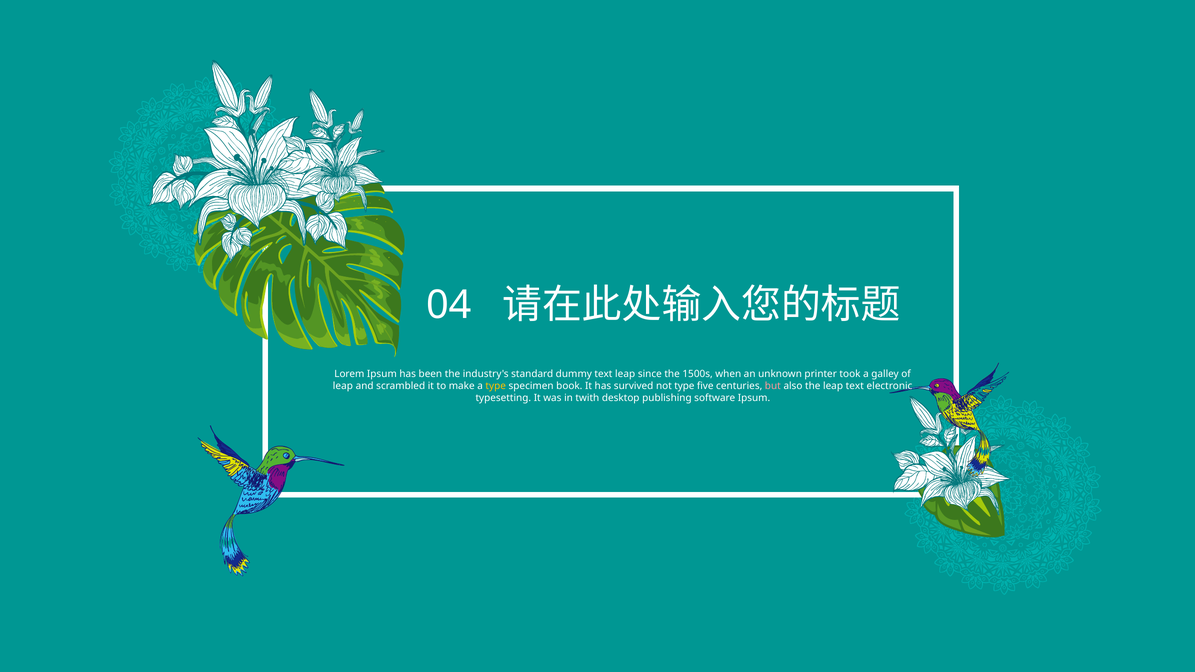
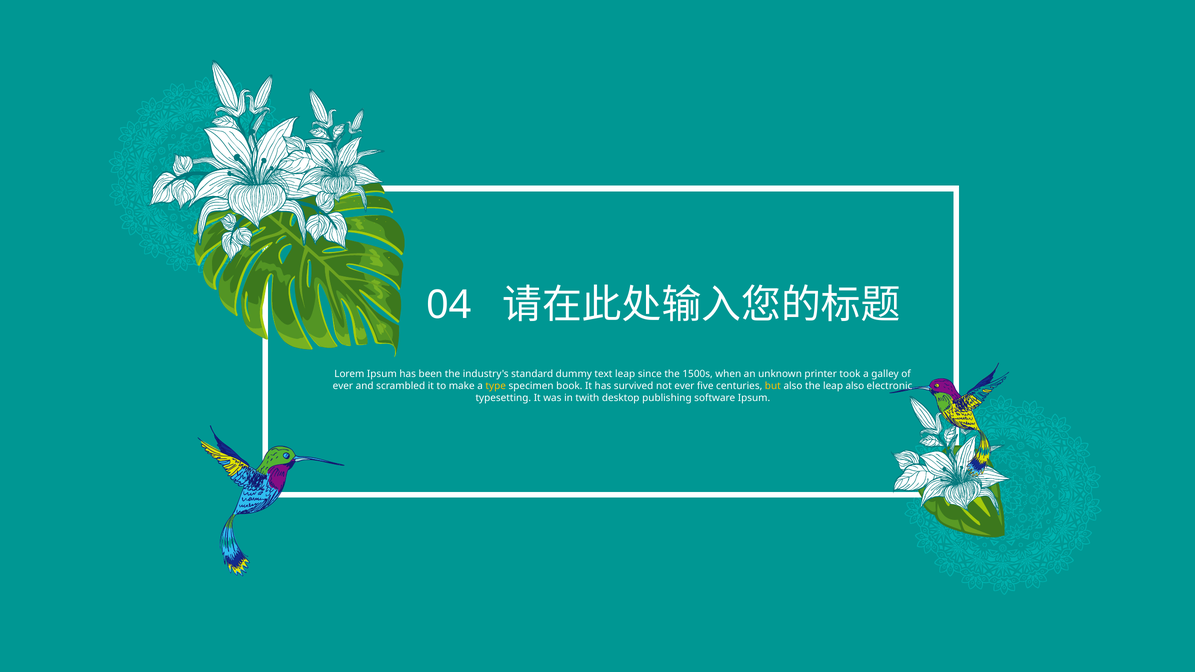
leap: leap -> ever (343, 386)
not type: type -> ever (684, 386)
but colour: pink -> yellow (773, 386)
leap text: text -> also (855, 386)
